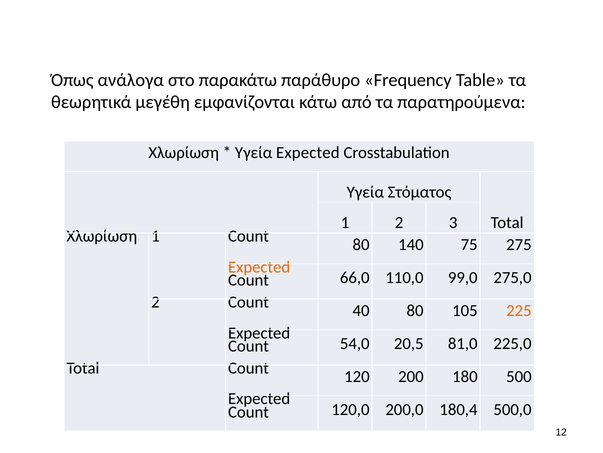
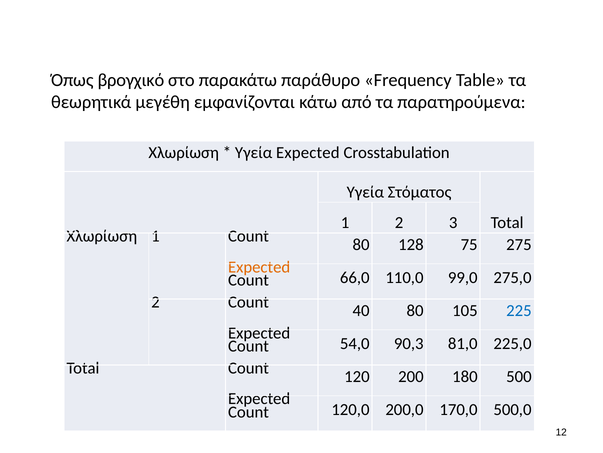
ανάλογα: ανάλογα -> βρογχικό (131, 80)
140: 140 -> 128 (411, 245)
225 colour: orange -> blue (519, 310)
20,5: 20,5 -> 90,3 (409, 343)
180,4: 180,4 -> 170,0 (458, 409)
